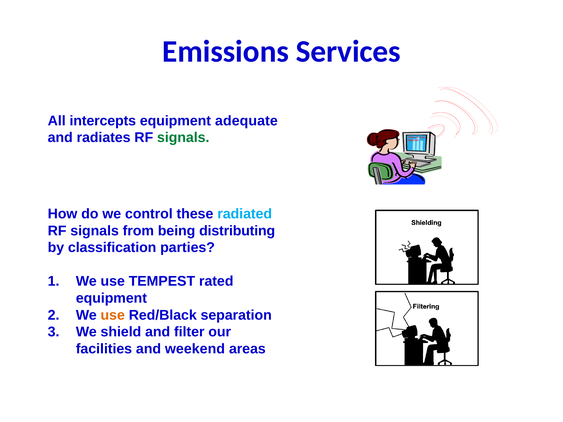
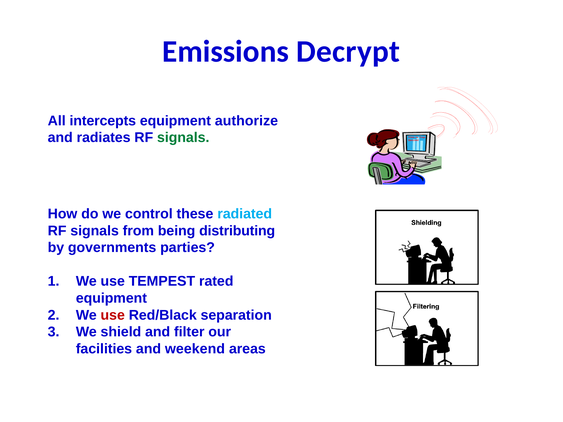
Services: Services -> Decrypt (348, 51)
adequate: adequate -> authorize (246, 121)
classification: classification -> governments (112, 248)
use colour: orange -> red (113, 315)
